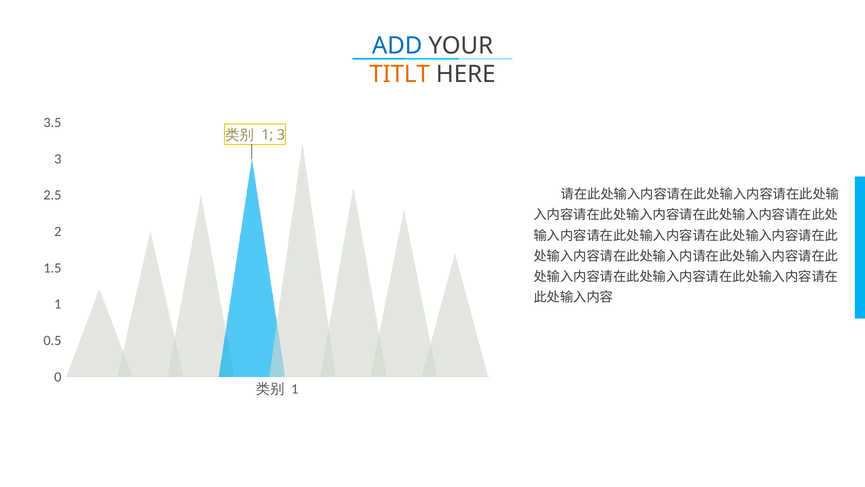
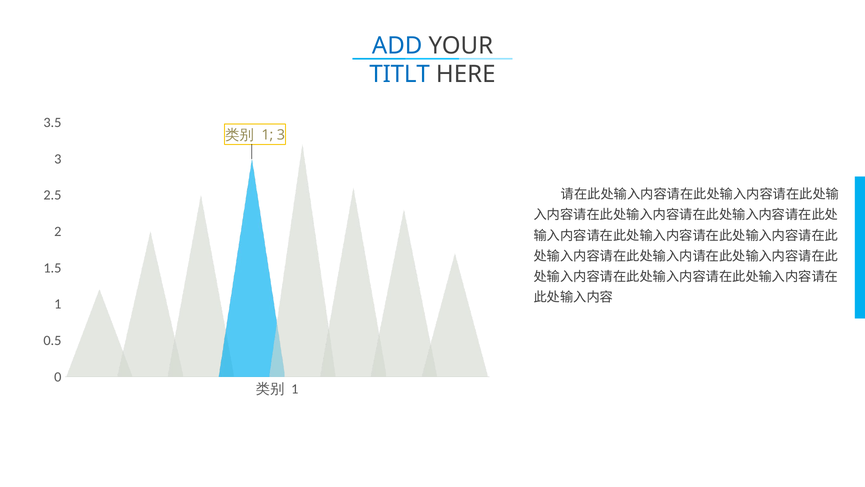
TITLT colour: orange -> blue (400, 74)
